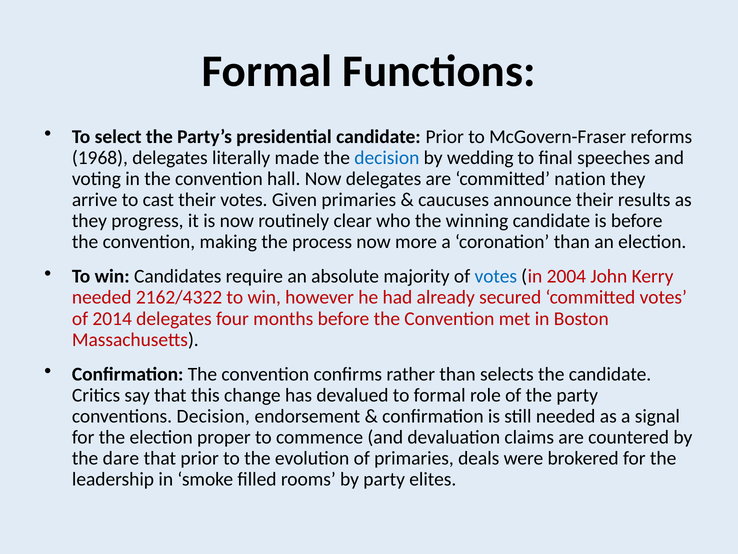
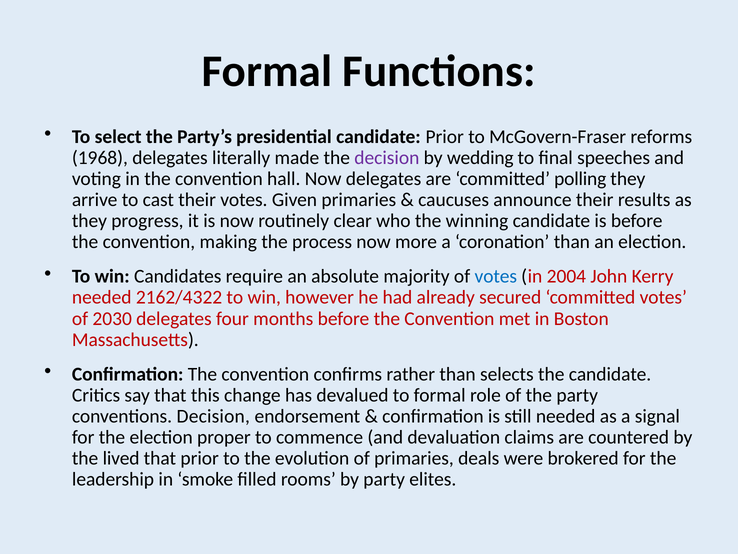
decision colour: blue -> purple (387, 158)
nation: nation -> polling (580, 179)
2014: 2014 -> 2030 (112, 318)
dare: dare -> lived (121, 458)
